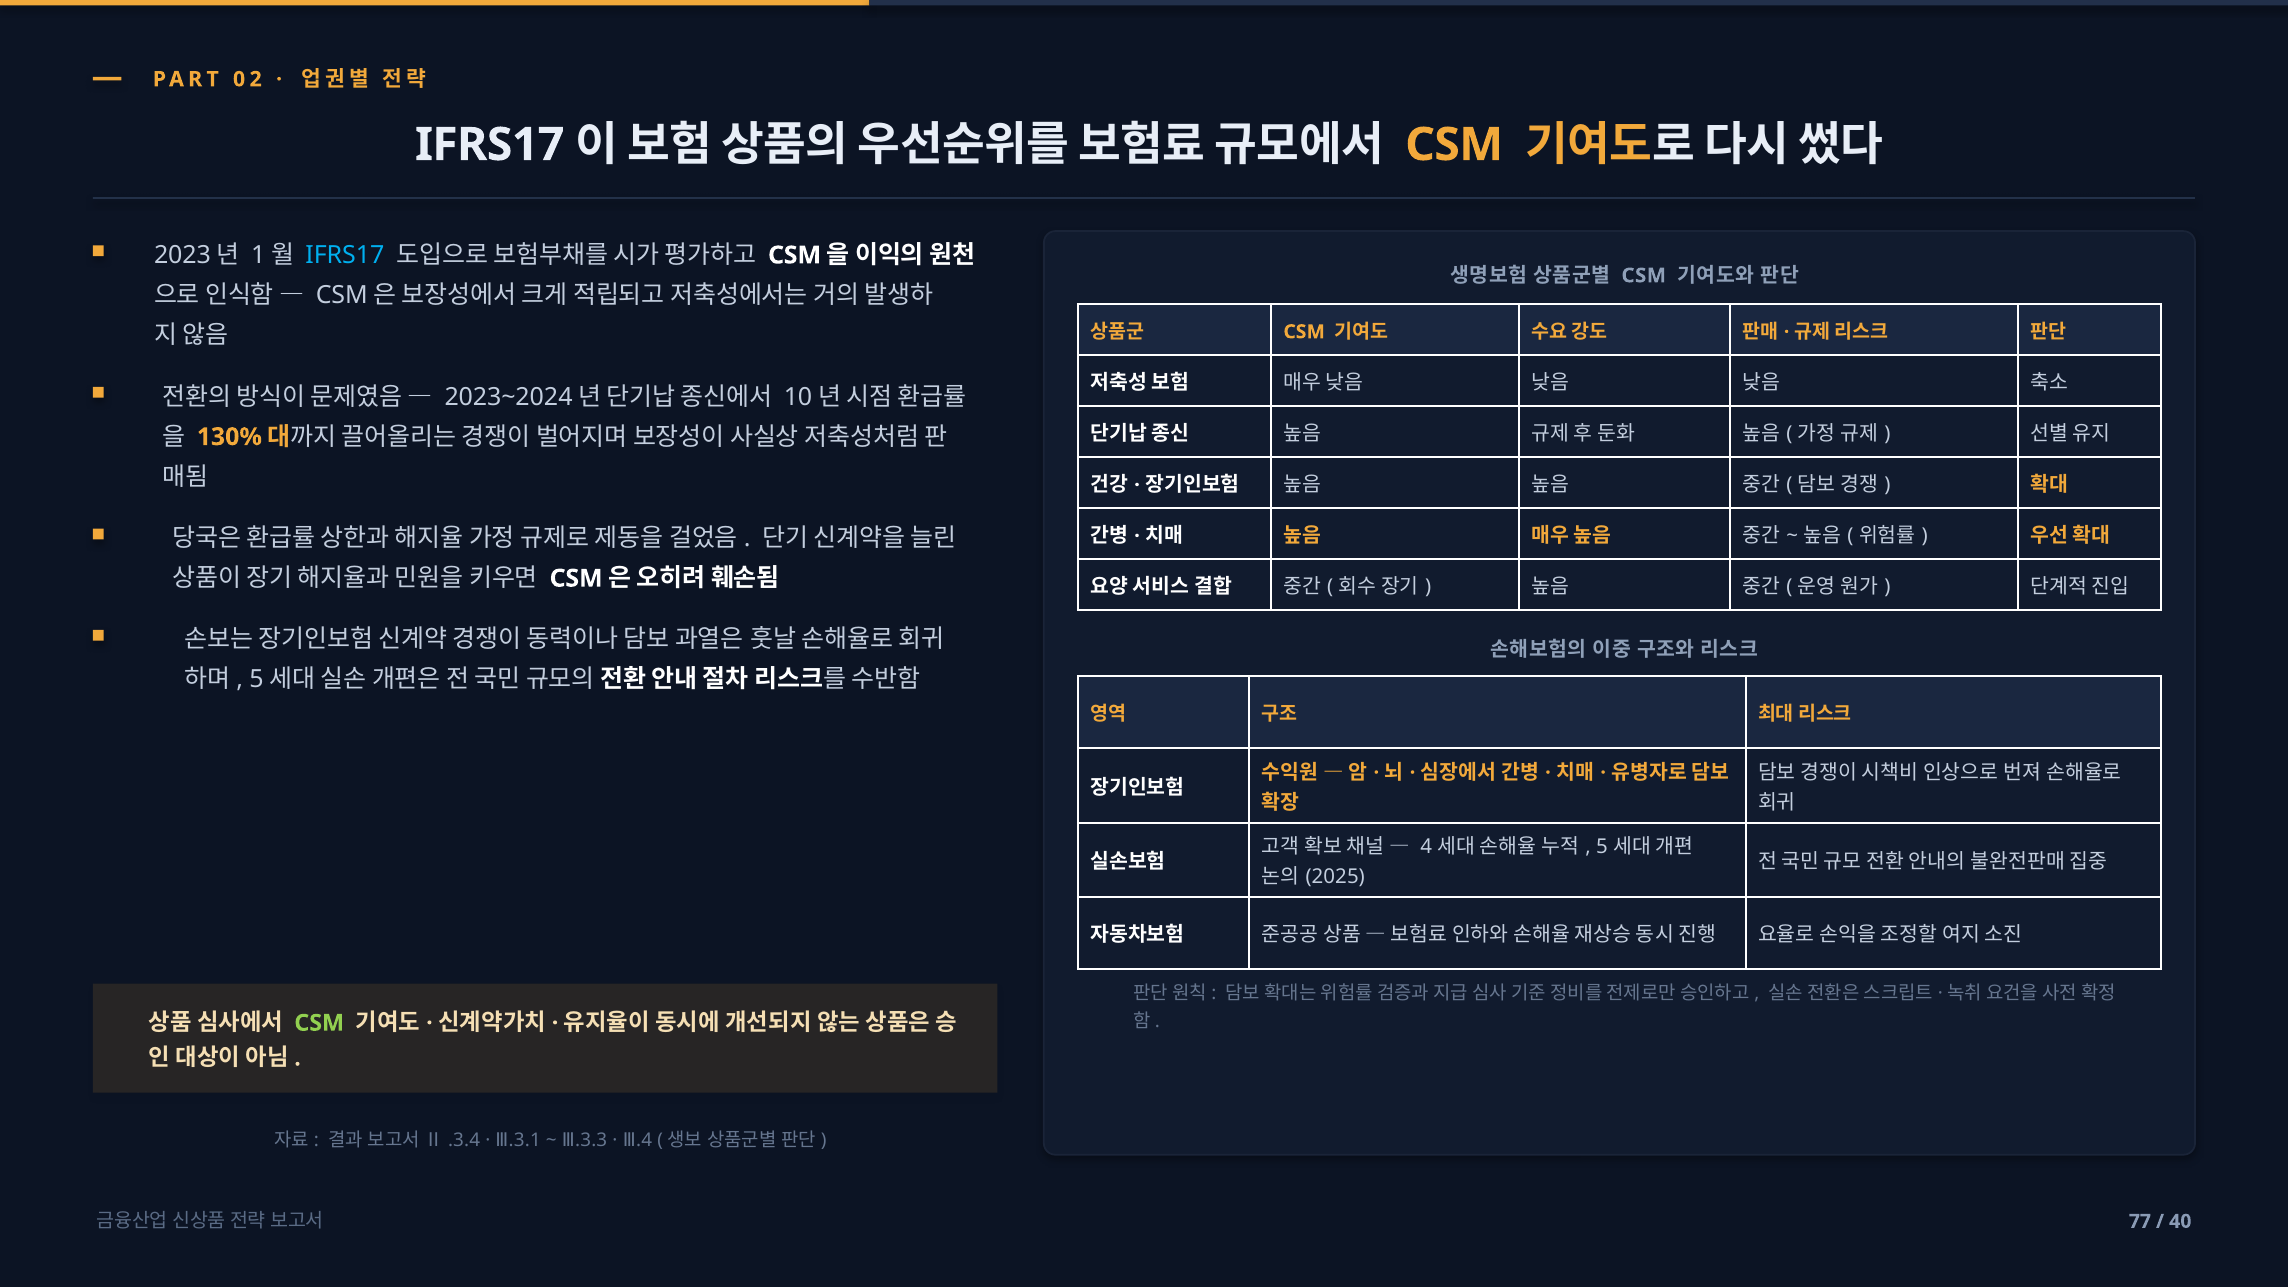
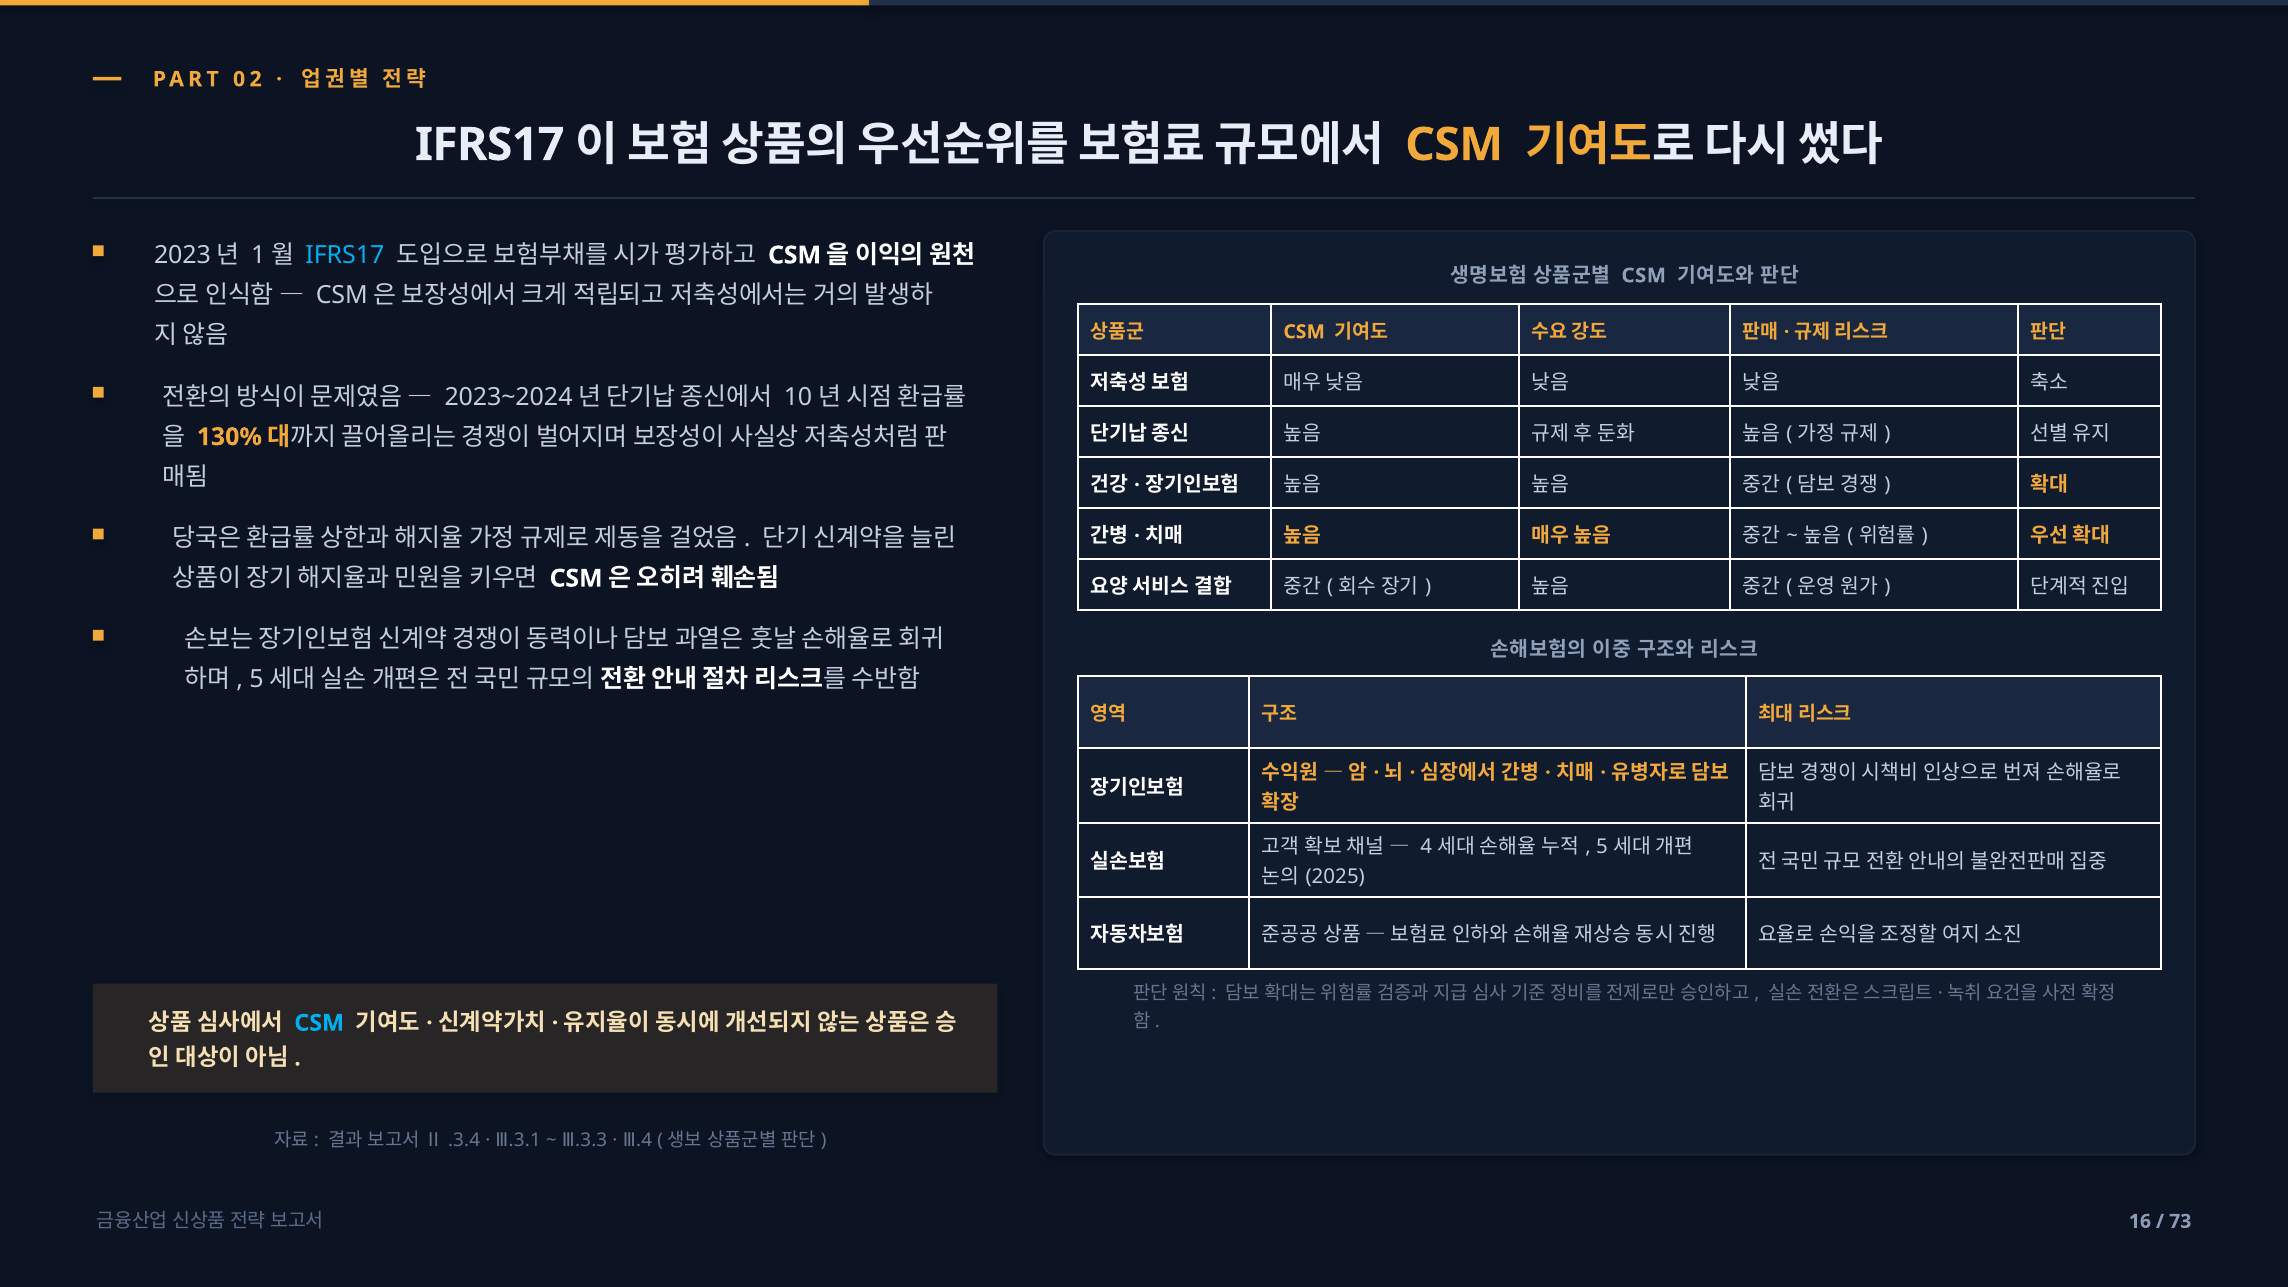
CSM colour: light green -> light blue (319, 1023)
77: 77 -> 16 (2140, 1221)
40: 40 -> 73 (2180, 1221)
